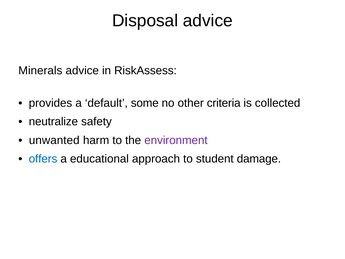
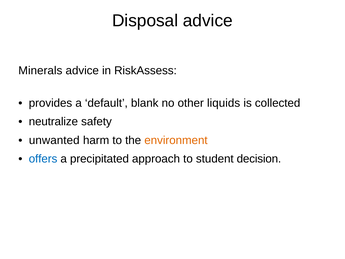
some: some -> blank (145, 103)
criteria: criteria -> liquids (224, 103)
environment colour: purple -> orange (176, 140)
educational: educational -> precipitated (99, 159)
damage: damage -> decision (259, 159)
